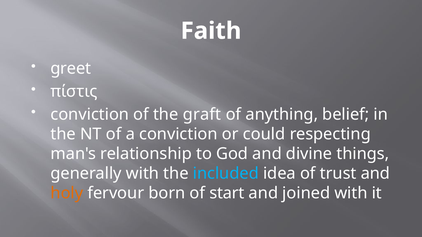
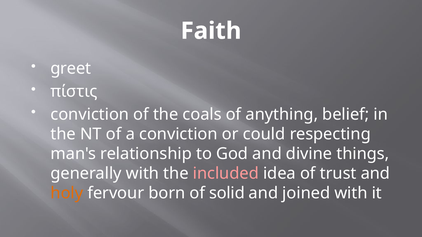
graft: graft -> coals (202, 114)
included colour: light blue -> pink (226, 174)
start: start -> solid (227, 193)
